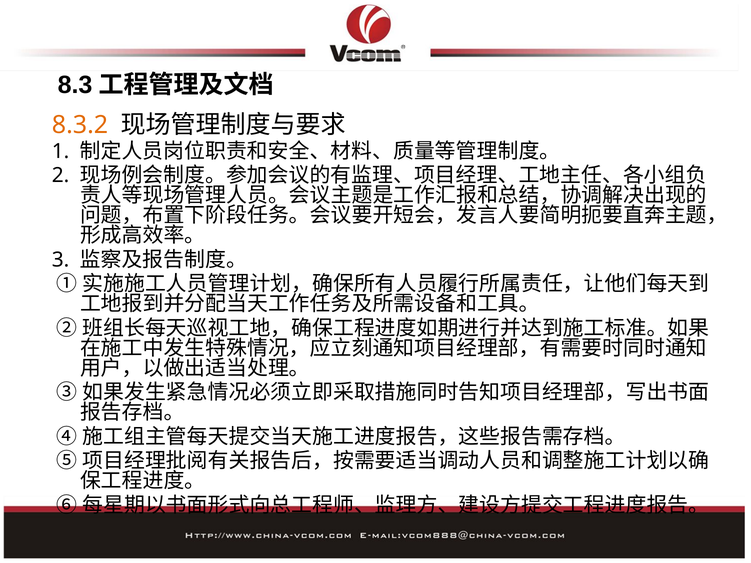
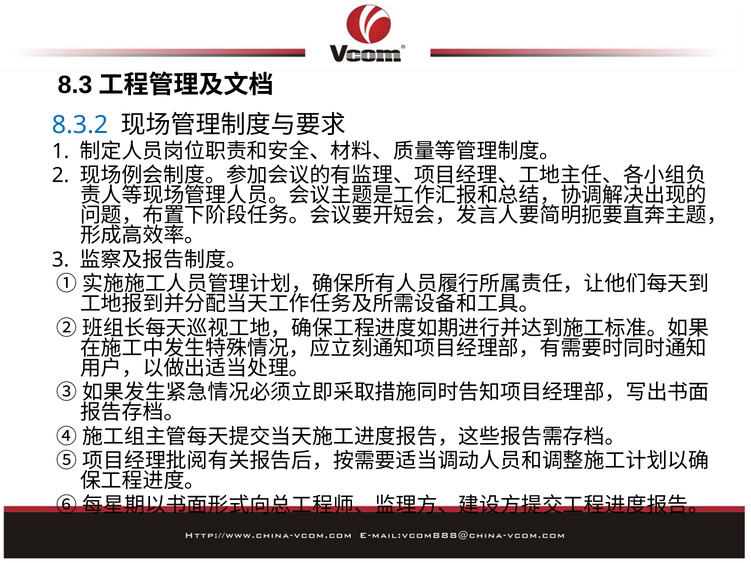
8.3.2 colour: orange -> blue (80, 125)
